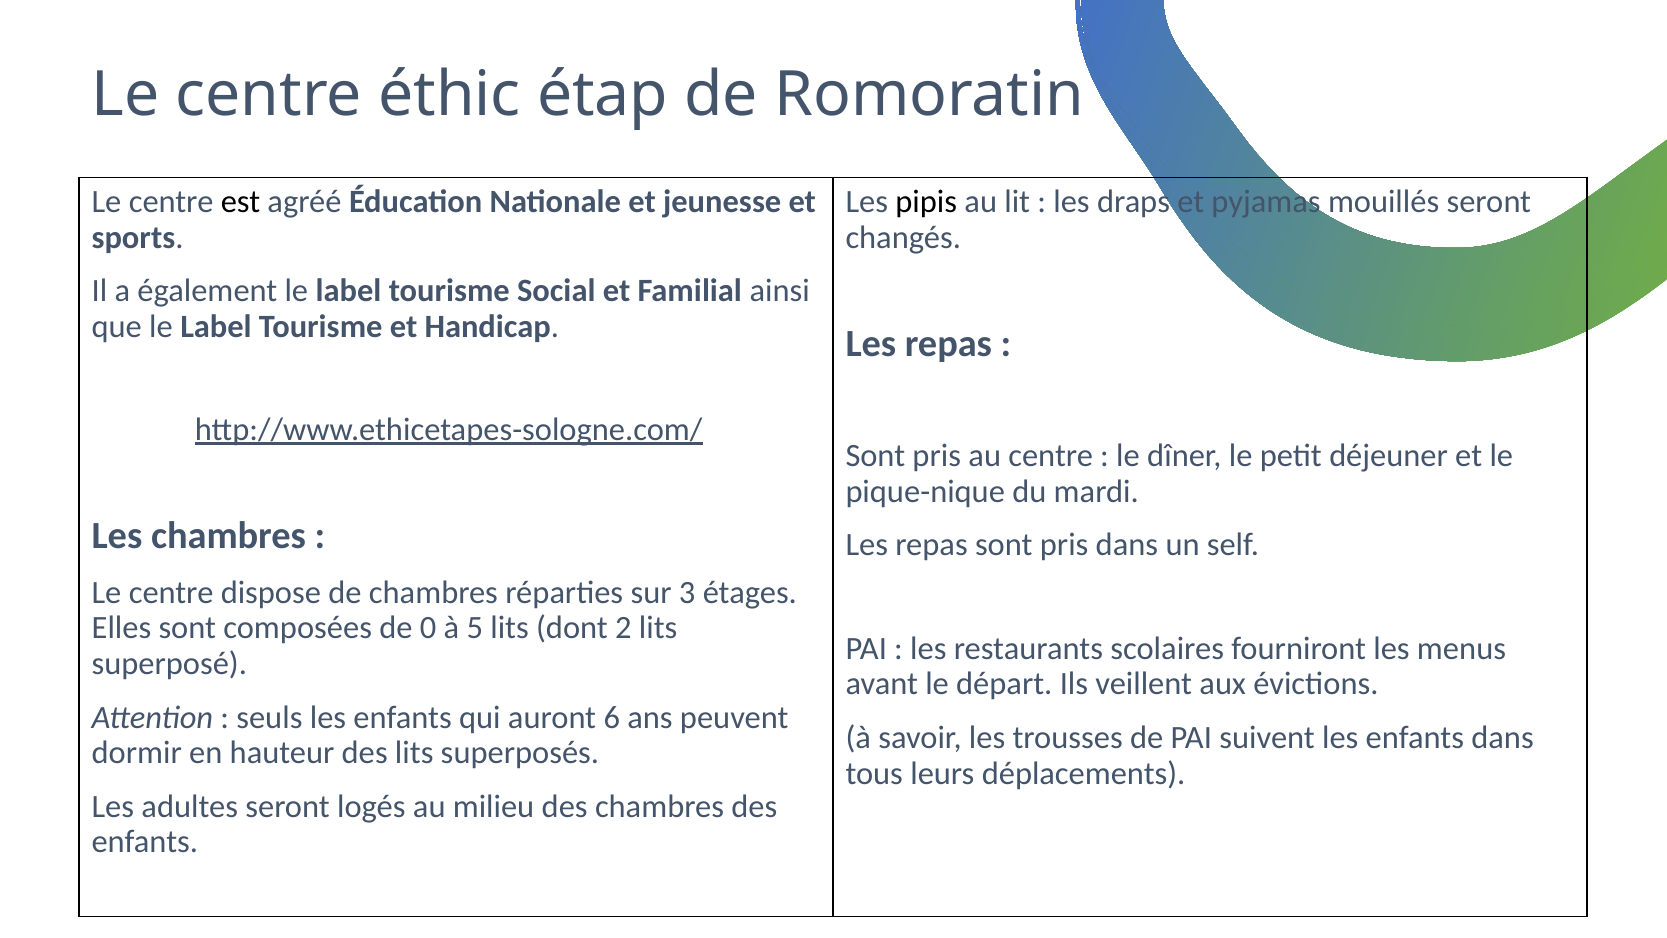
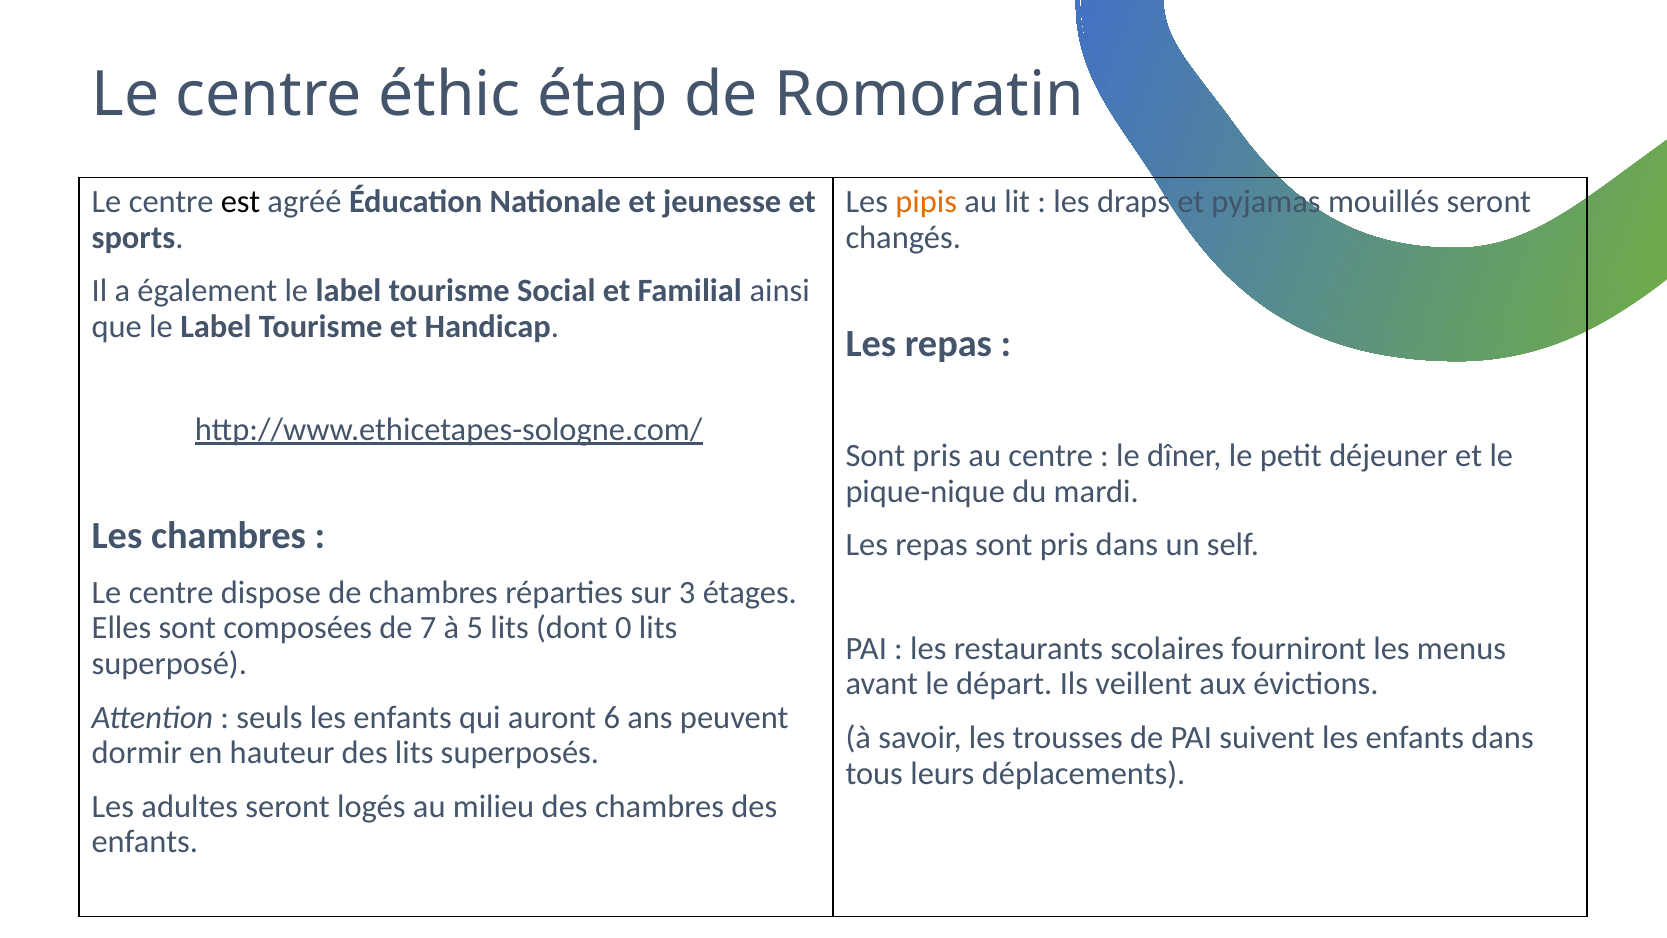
pipis colour: black -> orange (926, 202)
0: 0 -> 7 (428, 628)
2: 2 -> 0 (623, 628)
